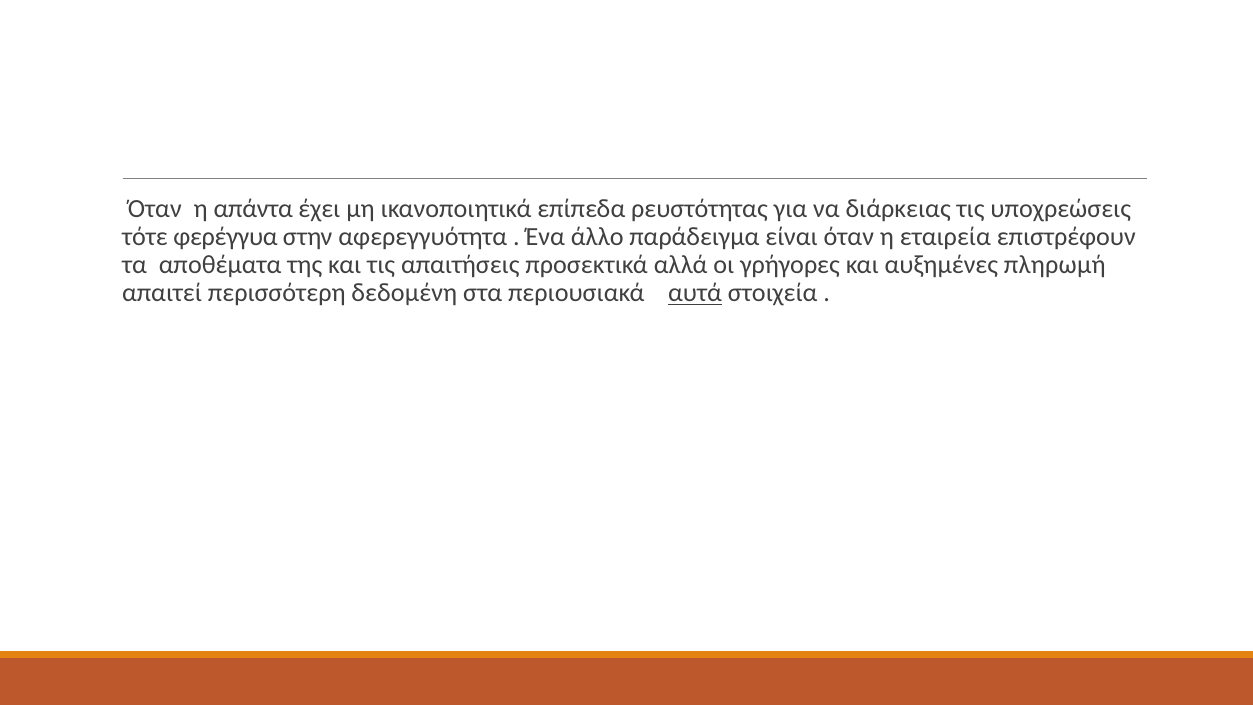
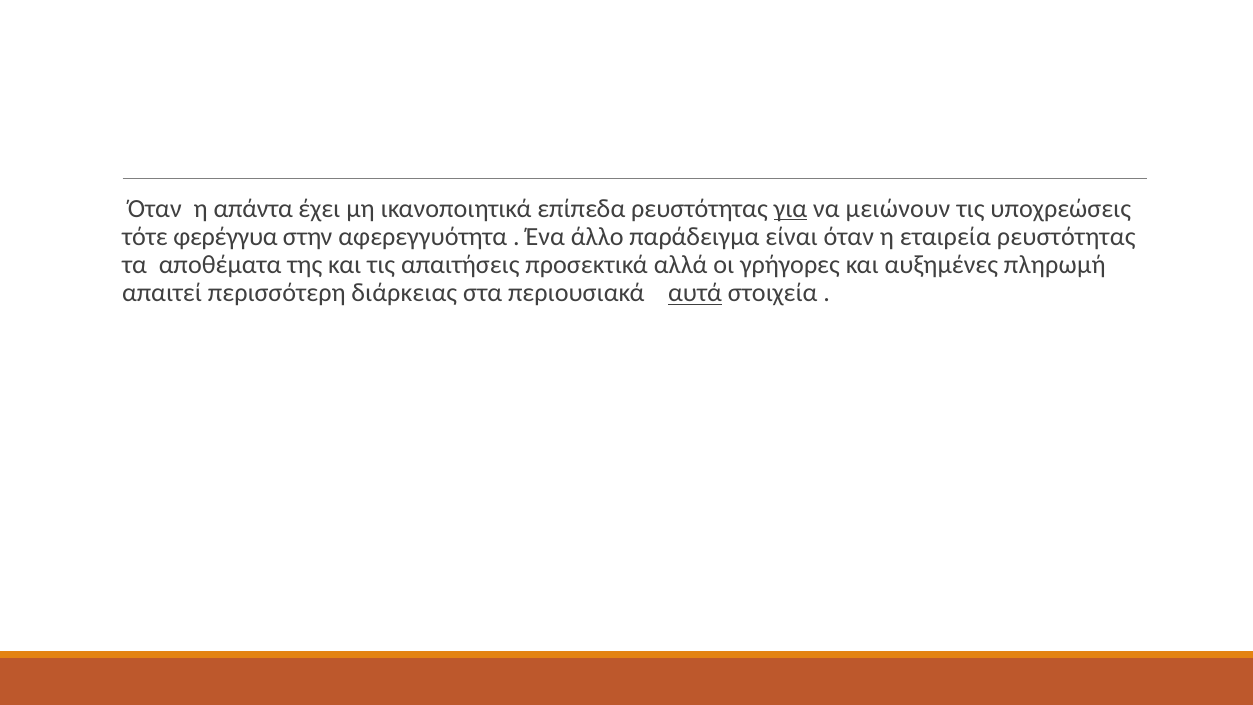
για underline: none -> present (790, 208)
διάρκειας: διάρκειας -> μειώνουν (898, 208)
εταιρεία επιστρέφουν: επιστρέφουν -> ρευστότητας (1066, 237)
δεδομένη: δεδομένη -> διάρκειας (404, 293)
